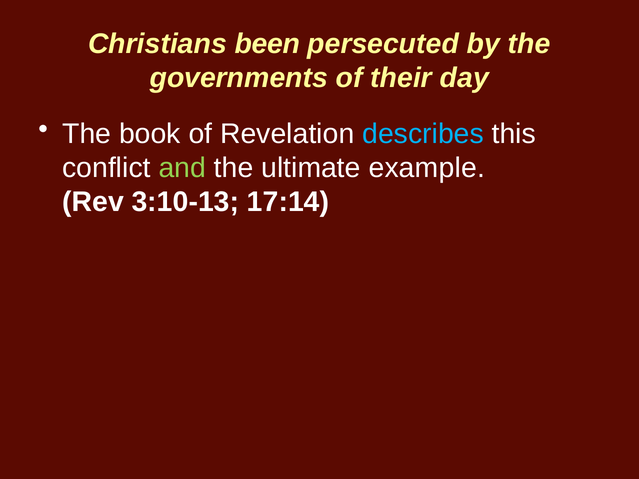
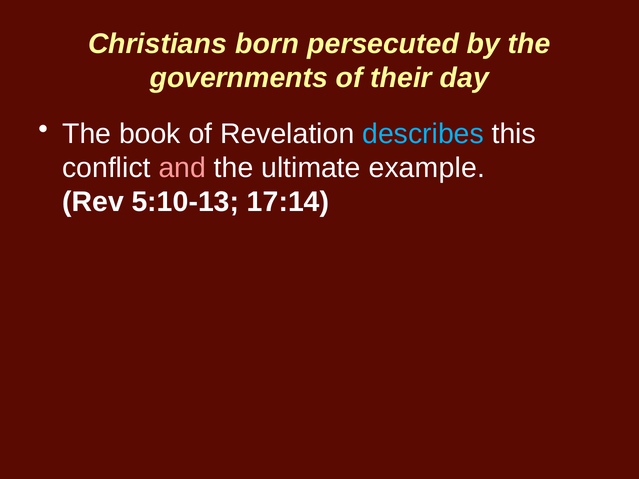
been: been -> born (267, 44)
and colour: light green -> pink (182, 168)
3:10-13: 3:10-13 -> 5:10-13 (185, 202)
